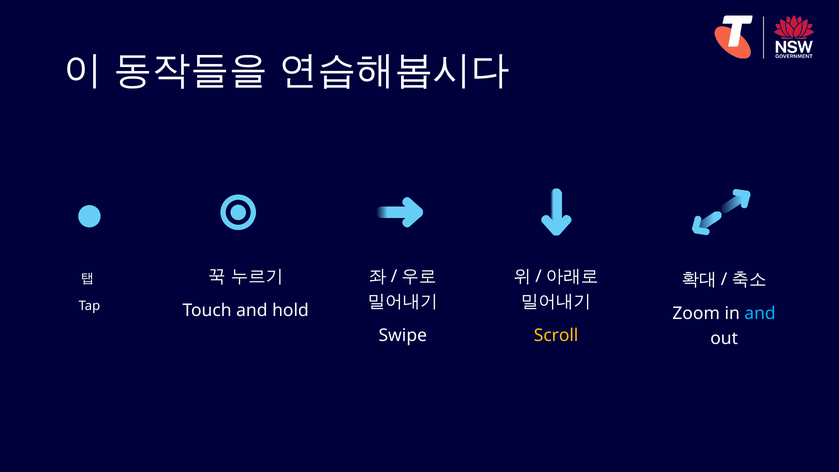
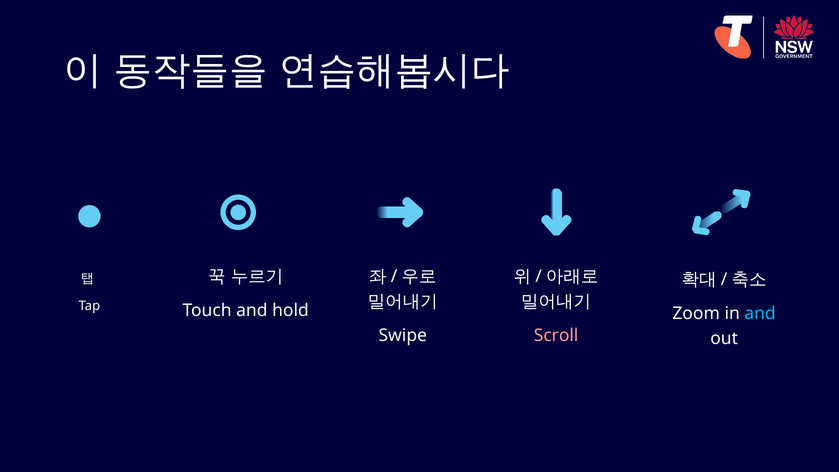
Scroll colour: yellow -> pink (556, 335)
